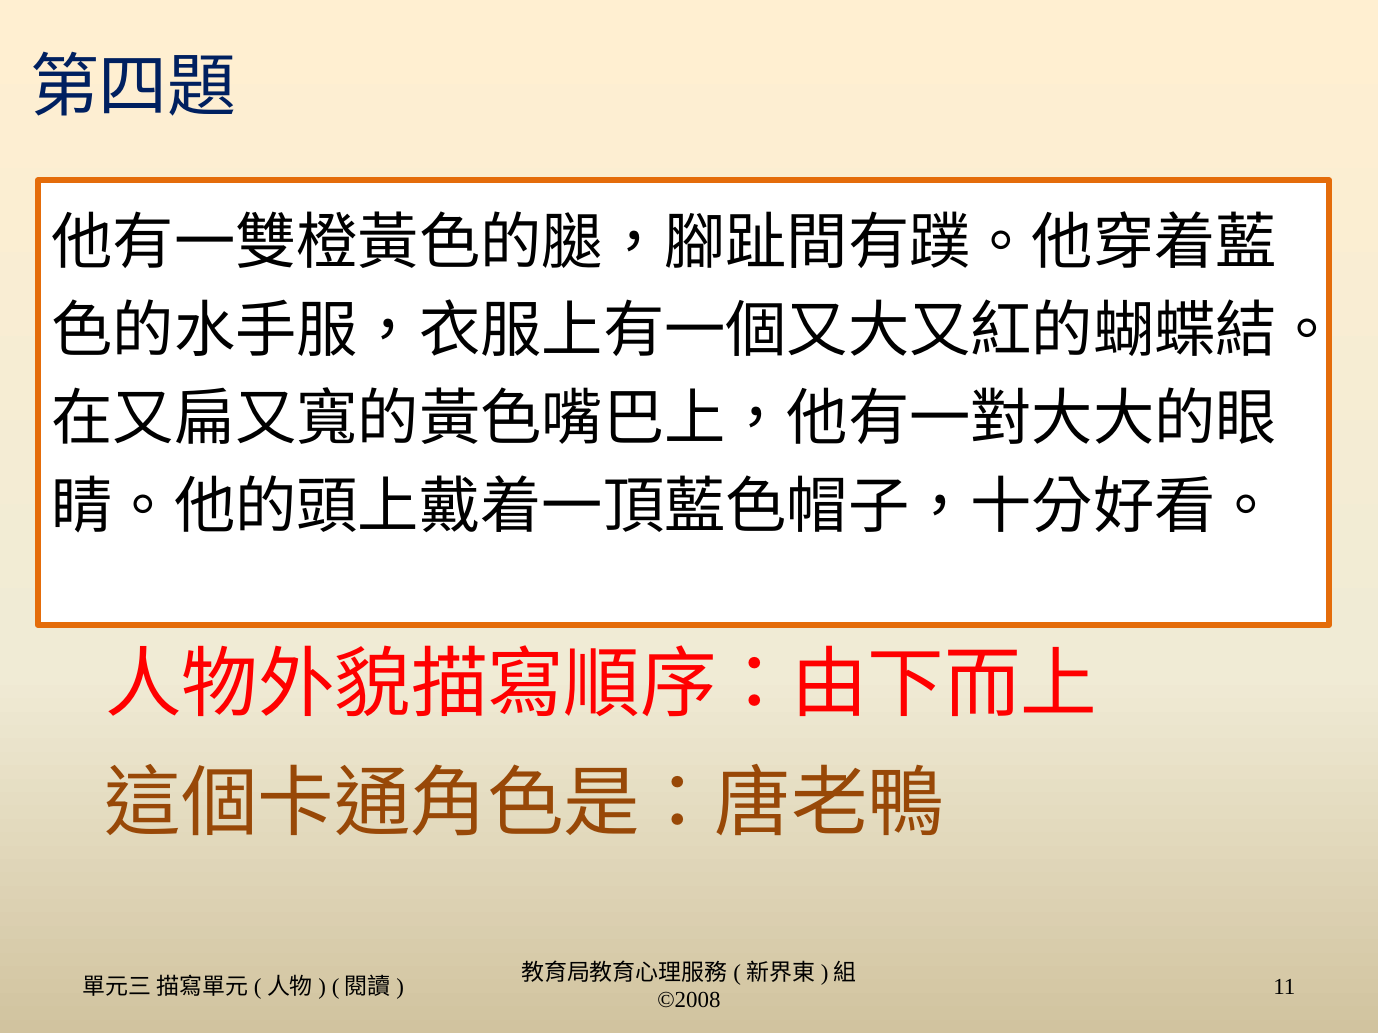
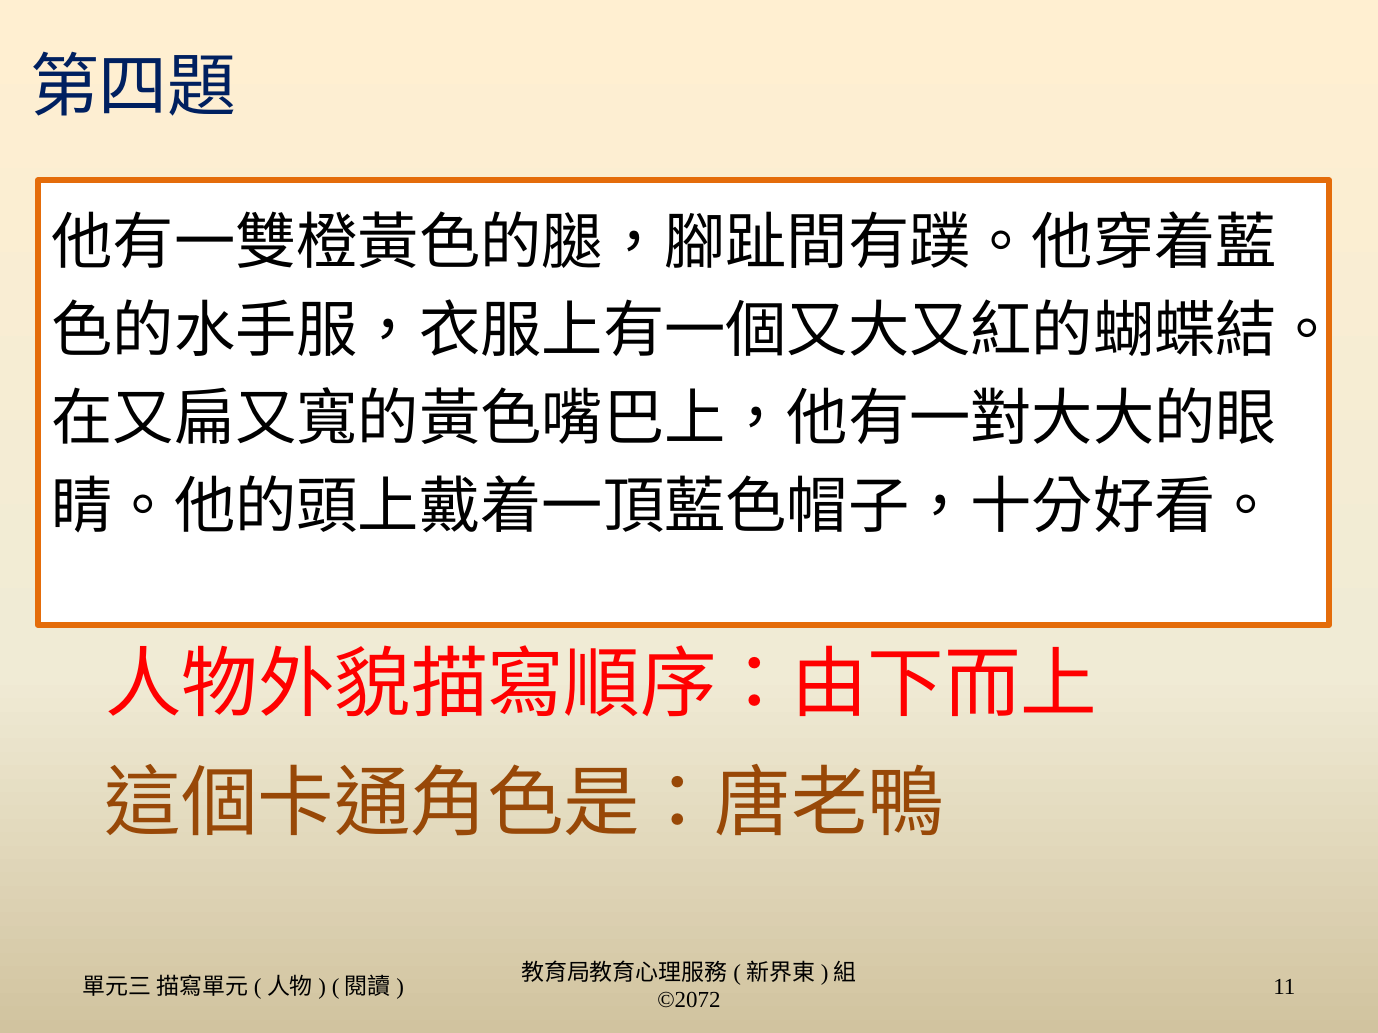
©2008: ©2008 -> ©2072 (689, 1001)
